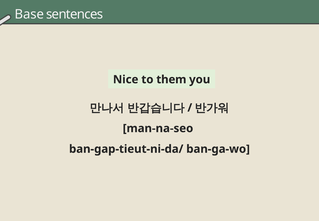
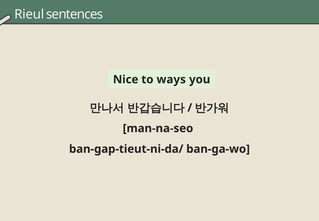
Base: Base -> Rieul (29, 14)
them: them -> ways (171, 79)
